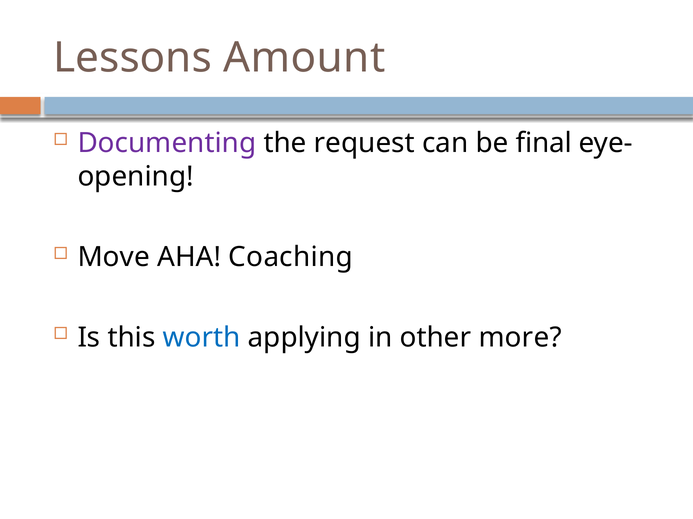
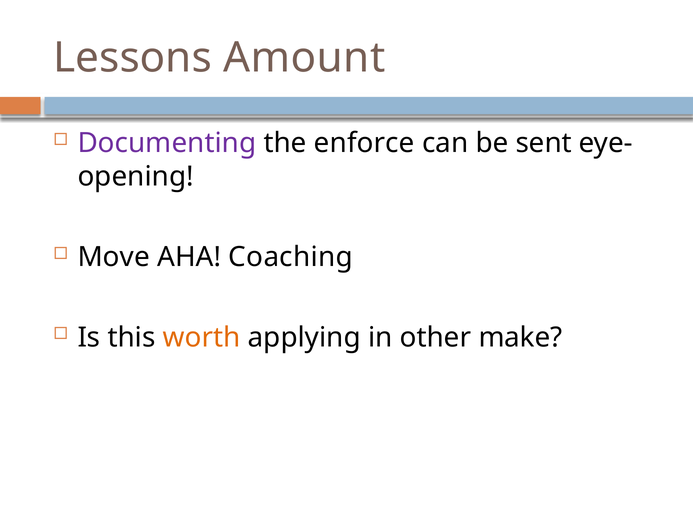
request: request -> enforce (364, 143)
final: final -> sent (544, 143)
worth colour: blue -> orange (202, 338)
more: more -> make (520, 338)
